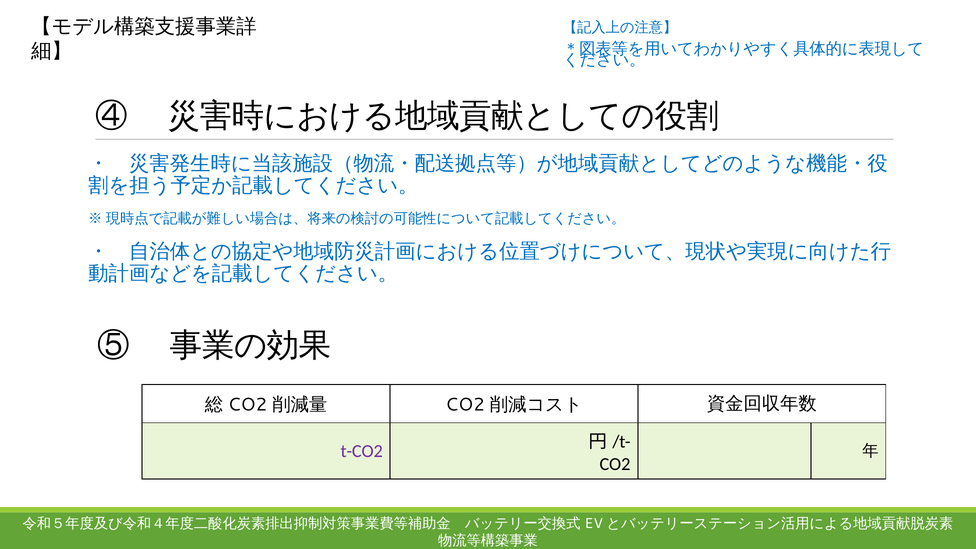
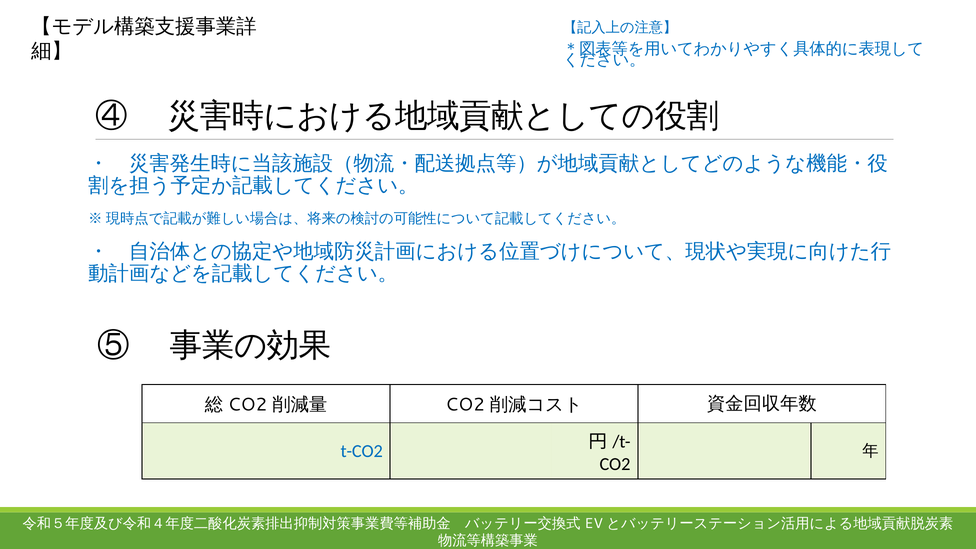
t-CO2 colour: purple -> blue (362, 451)
